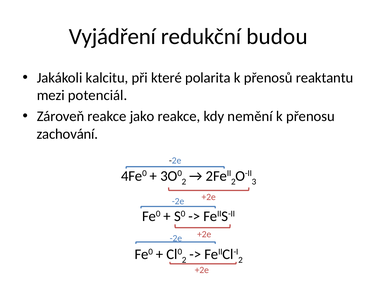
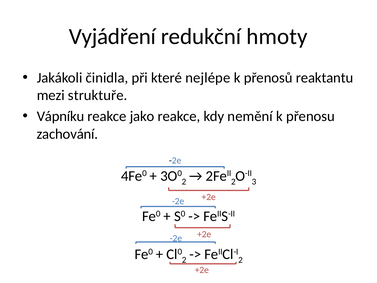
budou: budou -> hmoty (277, 36)
kalcitu: kalcitu -> činidla (107, 78)
polarita: polarita -> nejlépe (208, 78)
potenciál: potenciál -> struktuře (98, 95)
Zároveň: Zároveň -> Vápníku (61, 116)
